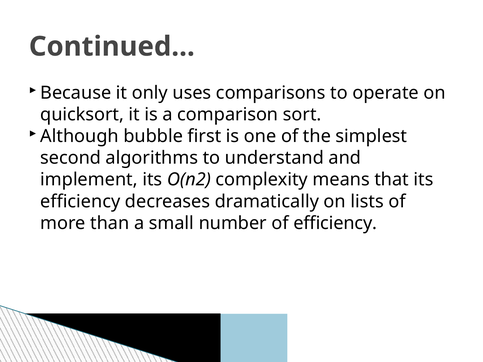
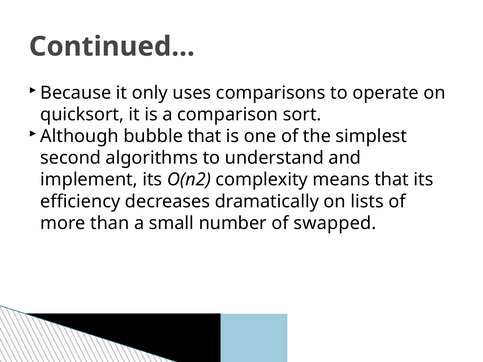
bubble first: first -> that (205, 136)
of efficiency: efficiency -> swapped (335, 223)
